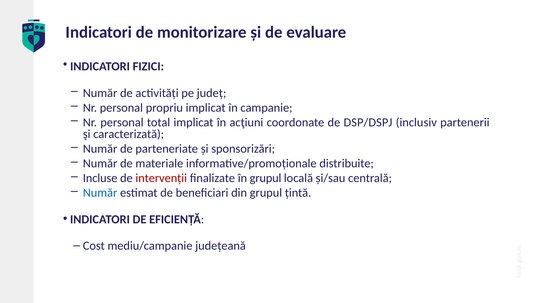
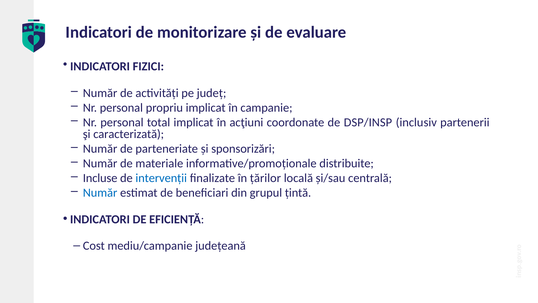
DSP/DSPJ: DSP/DSPJ -> DSP/INSP (368, 122)
intervenții colour: red -> blue (161, 178)
în grupul: grupul -> țărilor (265, 178)
